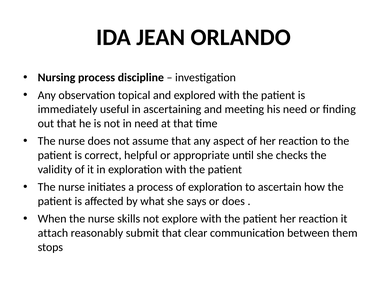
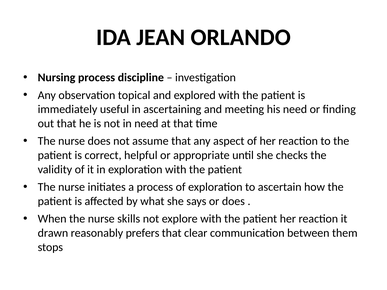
attach: attach -> drawn (53, 233)
submit: submit -> prefers (143, 233)
